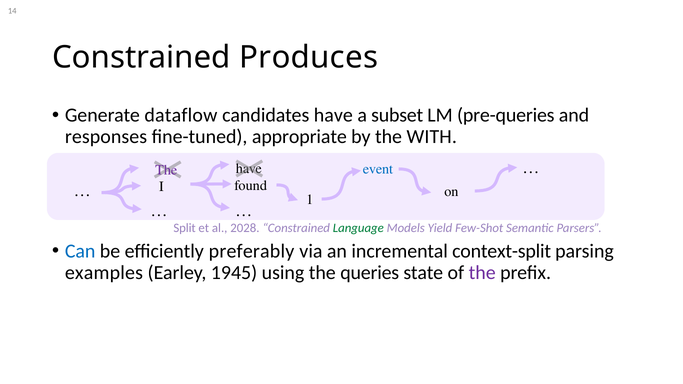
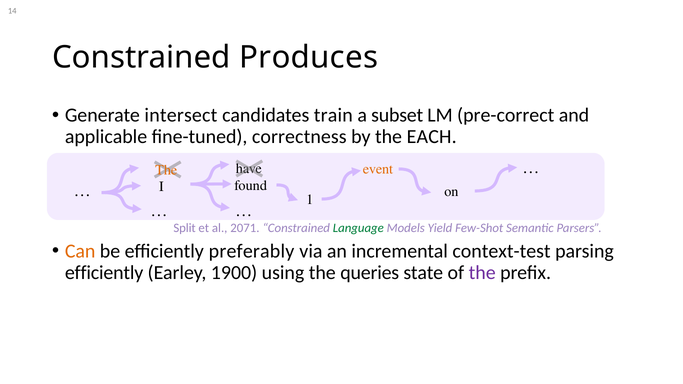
dataflow: dataflow -> intersect (181, 115)
candidates have: have -> train (333, 115)
pre-queries: pre-queries -> pre-correct (506, 115)
responses: responses -> applicable (106, 137)
appropriate: appropriate -> correctness (299, 137)
WITH: WITH -> EACH (432, 137)
event colour: blue -> orange (378, 169)
The colour: purple -> orange (166, 170)
2028: 2028 -> 2071 (245, 228)
Can colour: blue -> orange (80, 251)
context-split: context-split -> context-test (502, 251)
examples: examples -> efficiently (104, 273)
1945: 1945 -> 1900 (234, 273)
